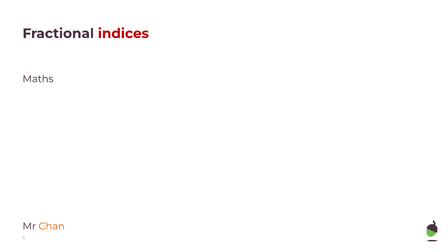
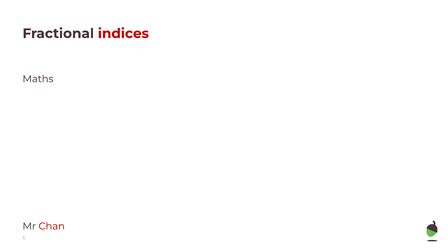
Chan colour: orange -> red (52, 226)
